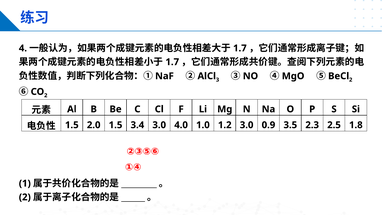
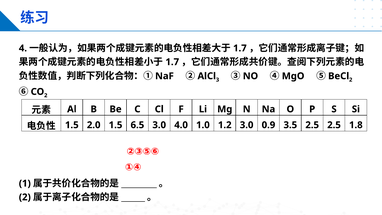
3.4: 3.4 -> 6.5 (137, 125)
3.5 2.3: 2.3 -> 2.5 (312, 125)
